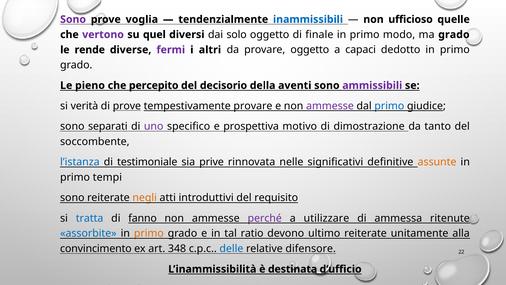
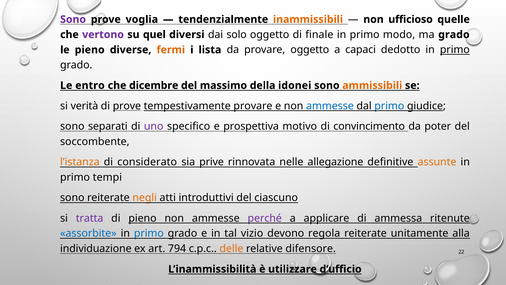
inammissibili colour: blue -> orange (308, 19)
le rende: rende -> pieno (90, 50)
fermi colour: purple -> orange (171, 50)
altri: altri -> lista (210, 50)
primo underline: none -> present (455, 50)
pieno: pieno -> entro (90, 85)
percepito: percepito -> dicembre (154, 85)
decisorio: decisorio -> massimo (223, 85)
aventi: aventi -> idonei (295, 85)
ammissibili colour: purple -> orange (372, 85)
ammesse colour: purple -> blue (330, 106)
dimostrazione: dimostrazione -> convincimento (369, 126)
tanto: tanto -> poter (438, 126)
l’istanza colour: blue -> orange (80, 162)
di testimoniale: testimoniale -> considerato (147, 162)
significativi: significativi -> allegazione (335, 162)
requisito: requisito -> ciascuno (276, 198)
tratta colour: blue -> purple (90, 218)
di fanno: fanno -> pieno (143, 218)
utilizzare: utilizzare -> applicare (326, 218)
primo colour: orange -> blue (149, 233)
ratio: ratio -> vizio (252, 233)
ultimo: ultimo -> regola (324, 233)
convincimento: convincimento -> individuazione (96, 248)
348: 348 -> 794 (177, 248)
delle colour: blue -> orange (231, 248)
destinata: destinata -> utilizzare (293, 269)
